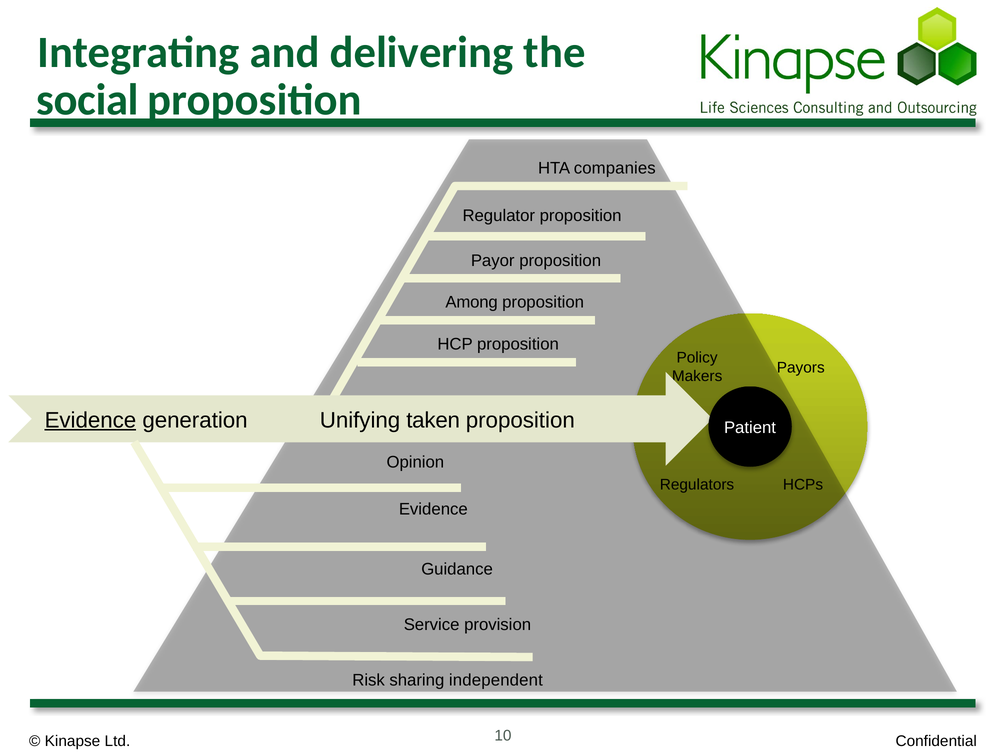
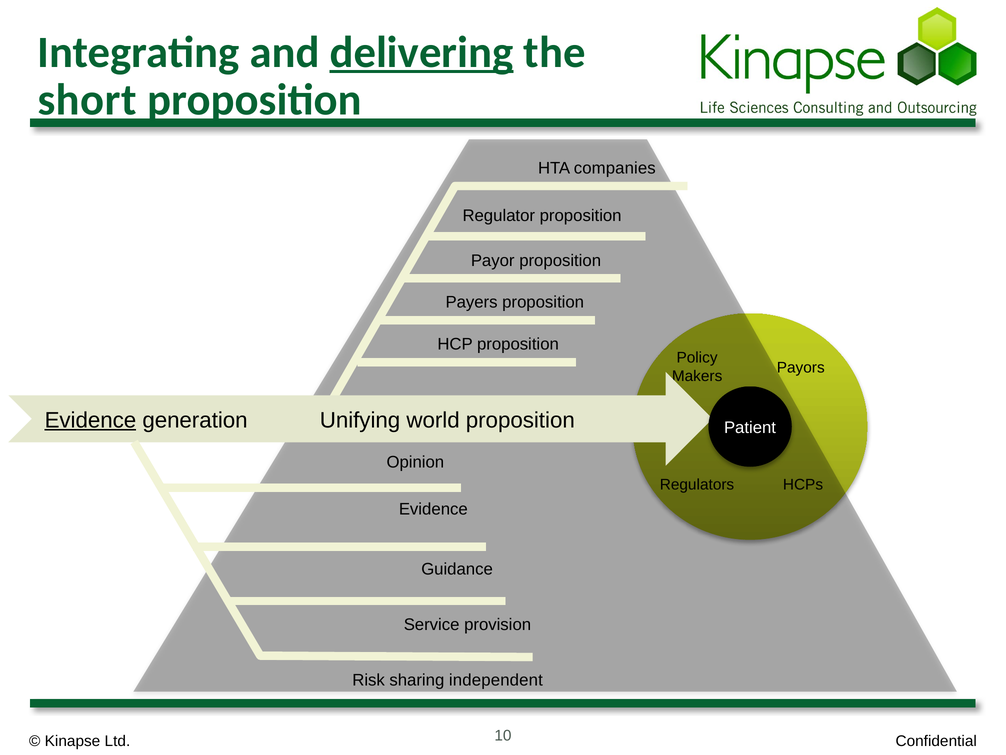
delivering underline: none -> present (422, 52)
social: social -> short (87, 100)
Among: Among -> Payers (472, 302)
taken: taken -> world (433, 420)
